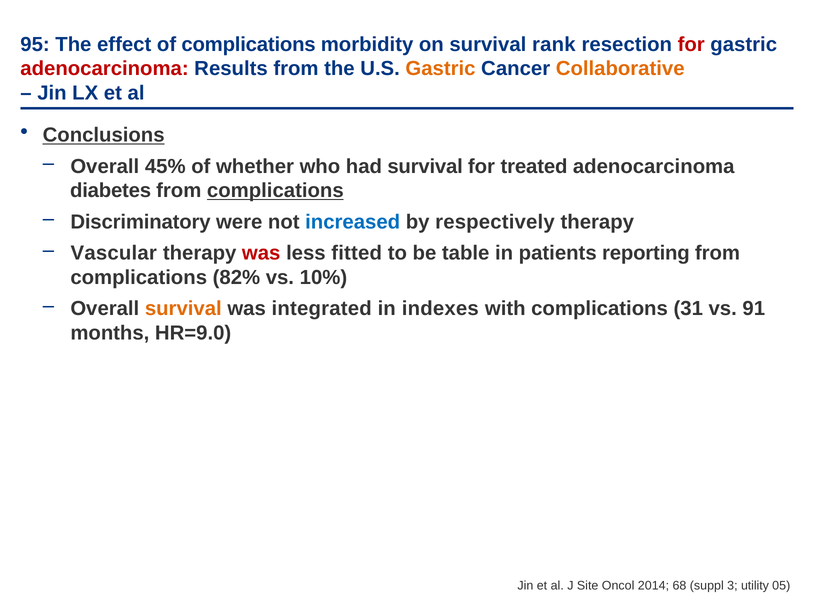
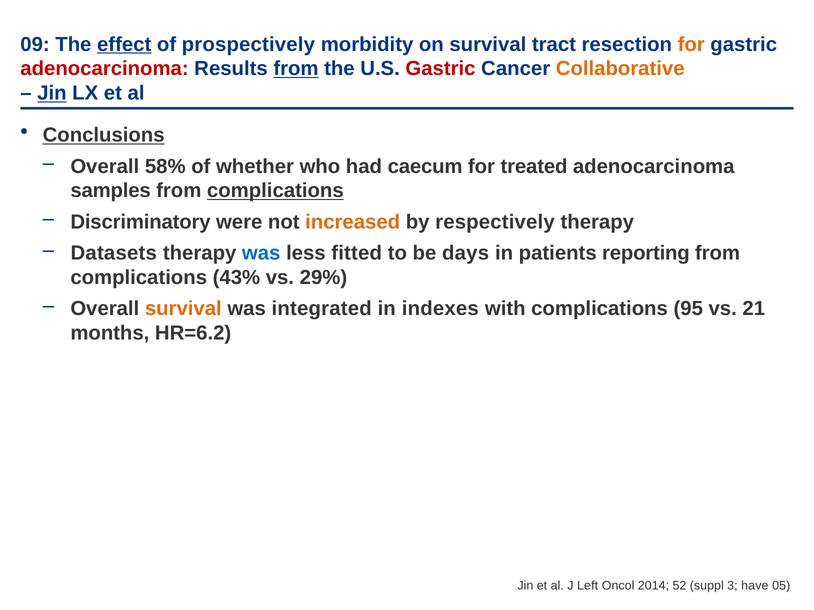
95: 95 -> 09 (35, 44)
effect underline: none -> present (124, 44)
of complications: complications -> prospectively (248, 44)
rank: rank -> tract (554, 44)
for colour: red -> orange (691, 44)
from underline: none -> present (296, 69)
Gastric colour: orange -> red (441, 69)
Jin underline: none -> present (52, 93)
45%: 45% -> 58% (165, 167)
had survival: survival -> caecum (425, 167)
diabetes: diabetes -> samples (111, 191)
increased colour: blue -> orange (353, 222)
Vascular: Vascular -> Datasets (114, 253)
was colour: red -> blue (261, 253)
table: table -> days (466, 253)
82%: 82% -> 43% (236, 278)
10%: 10% -> 29% (323, 278)
31: 31 -> 95 (688, 309)
91: 91 -> 21 (754, 309)
HR=9.0: HR=9.0 -> HR=6.2 (193, 333)
Site: Site -> Left (588, 586)
68: 68 -> 52 (679, 586)
utility: utility -> have (755, 586)
